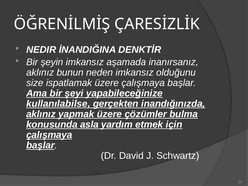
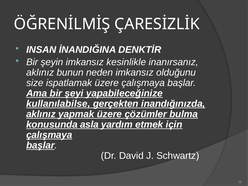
NEDIR: NEDIR -> INSAN (41, 50)
aşamada: aşamada -> kesinlikle (126, 62)
